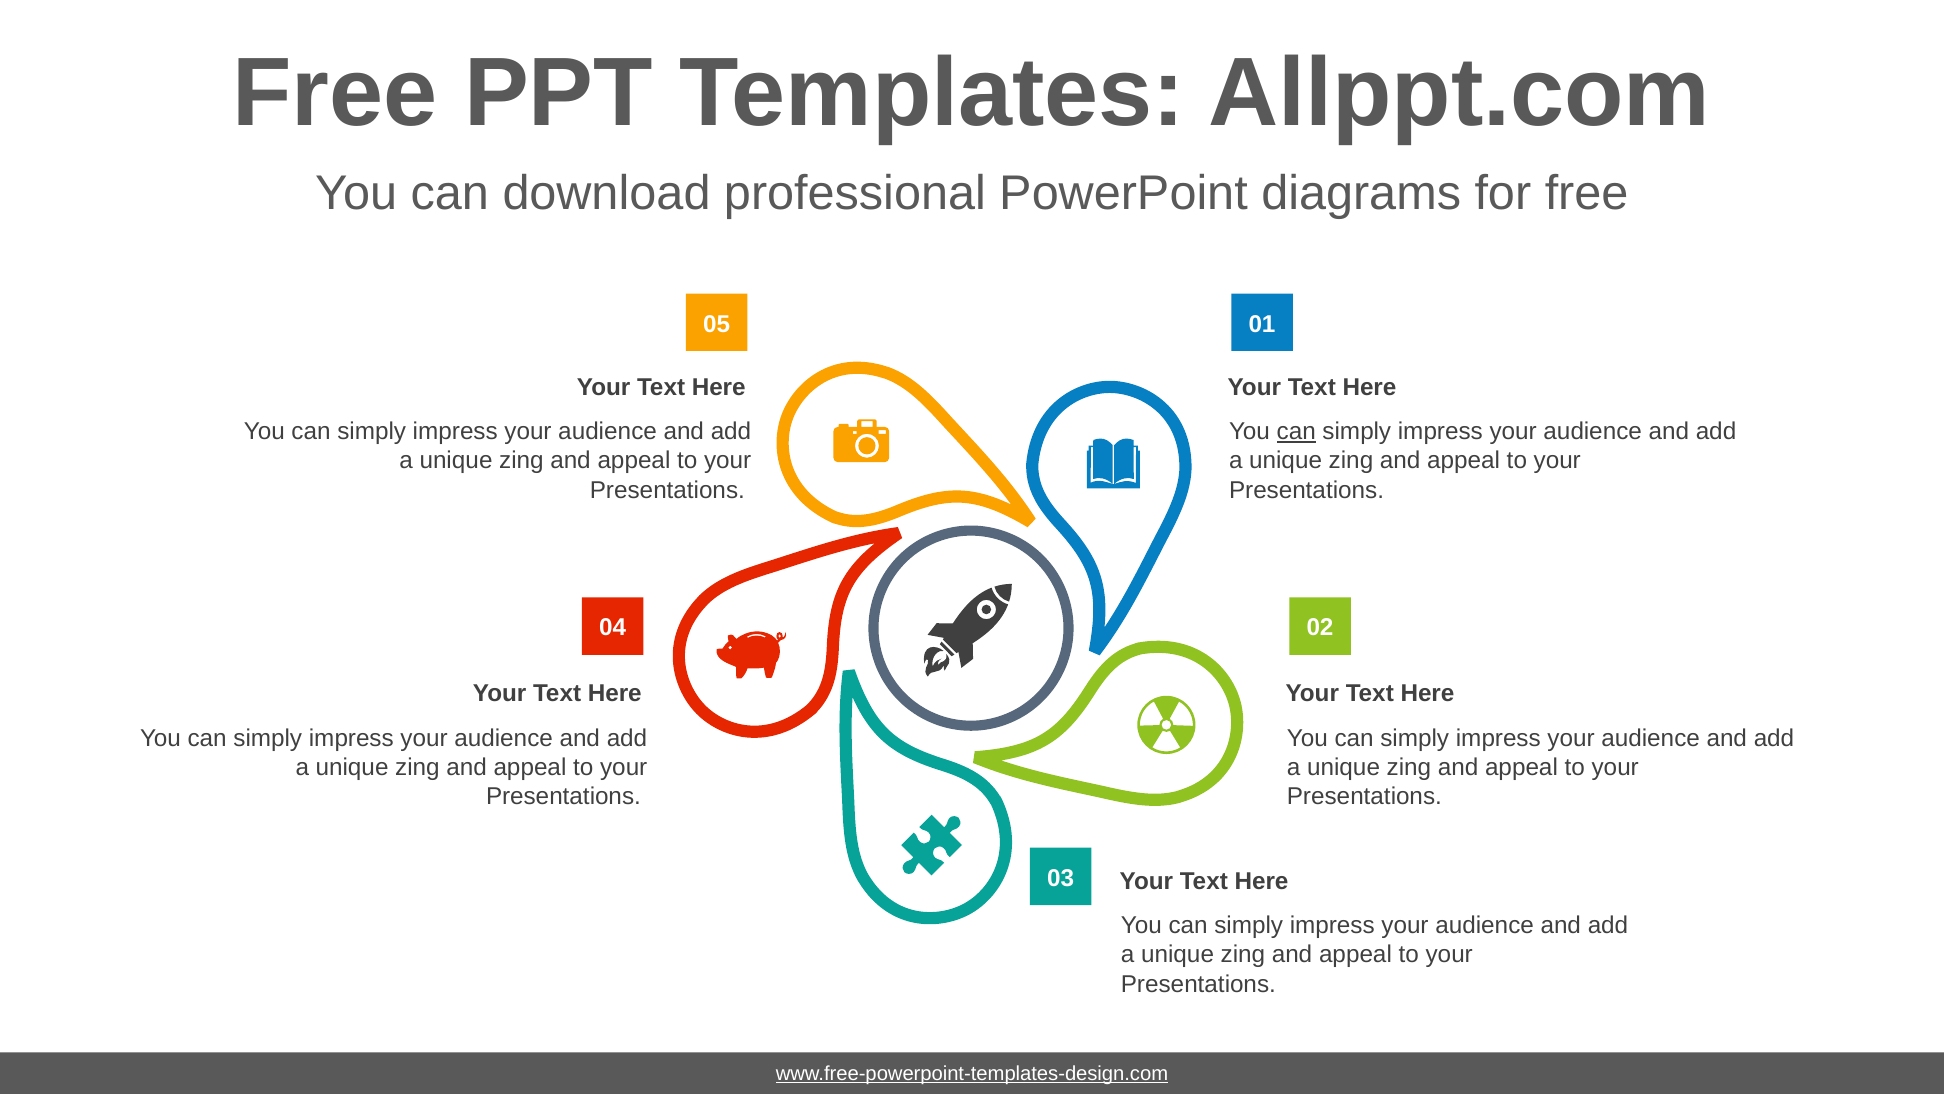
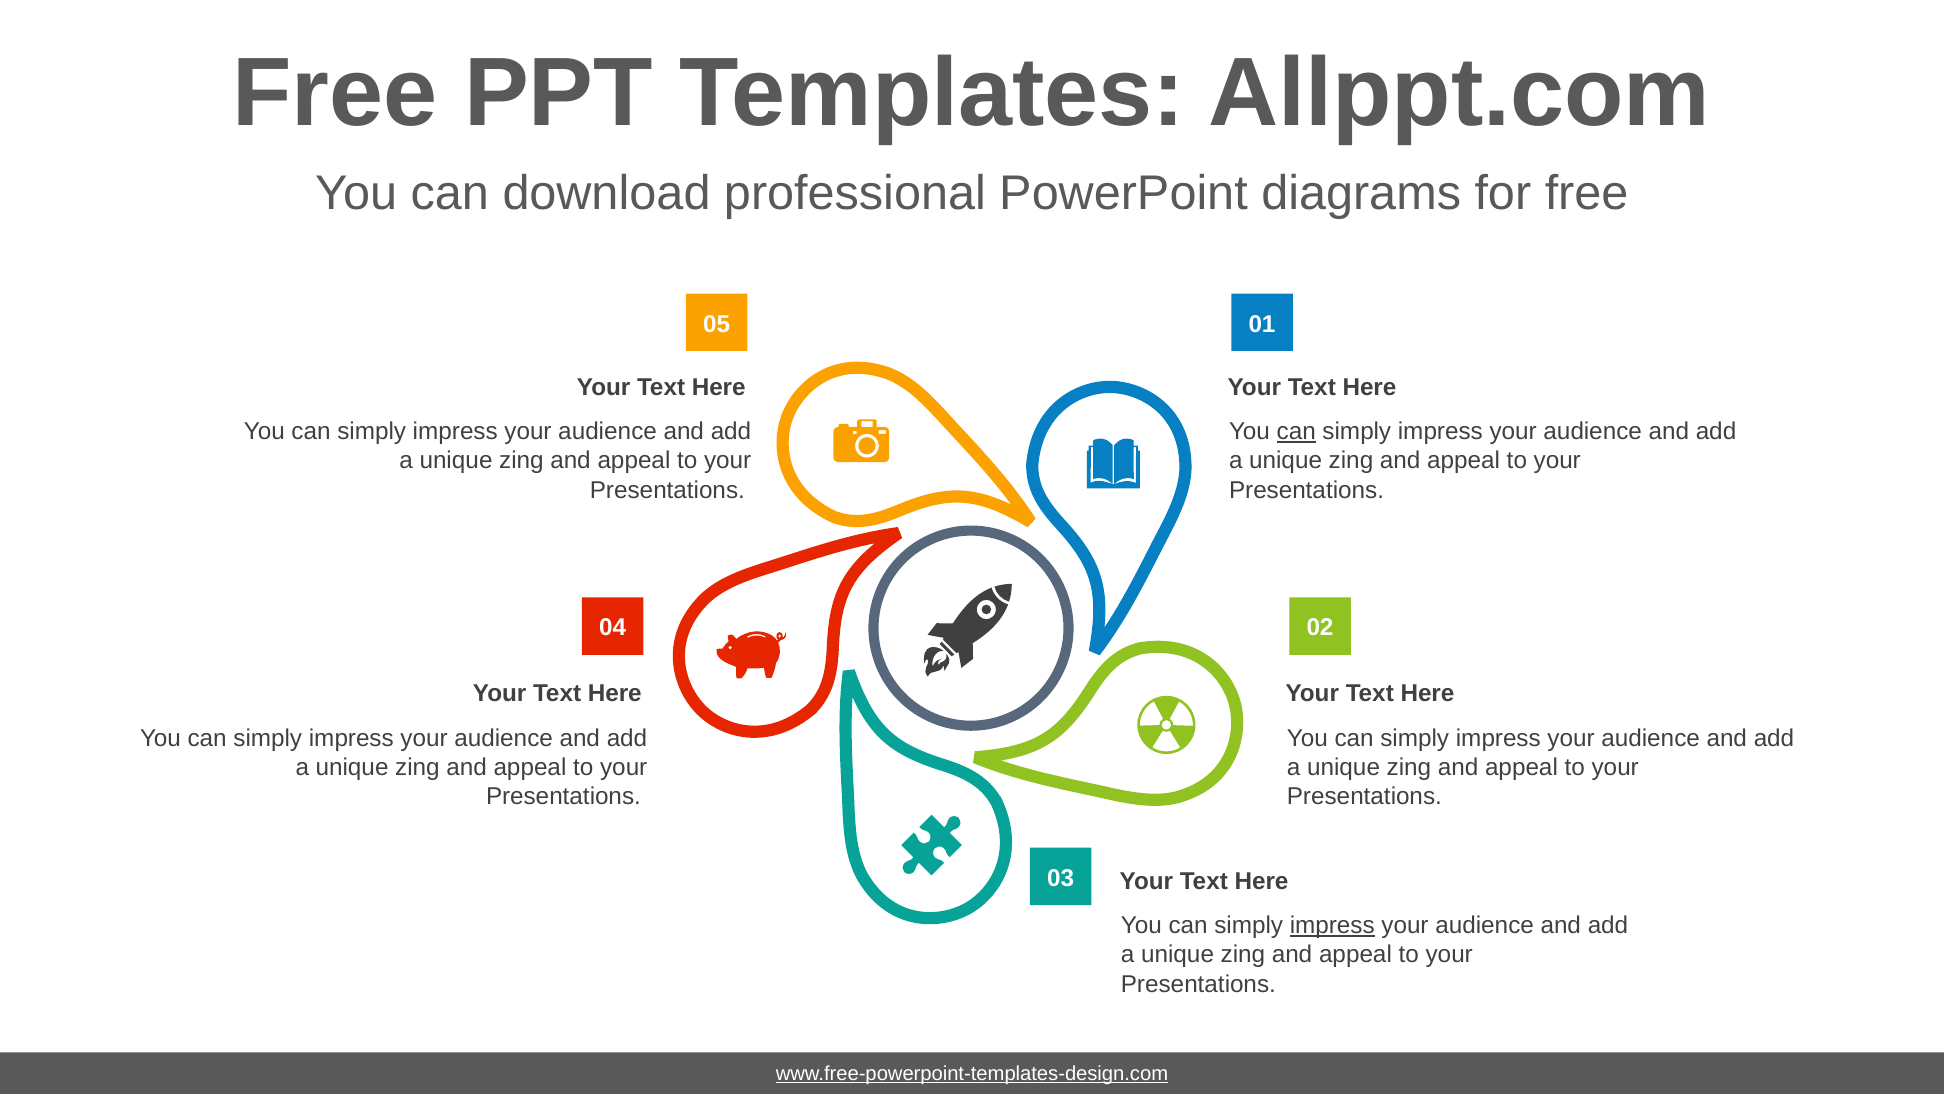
impress underline: none -> present (1332, 925)
